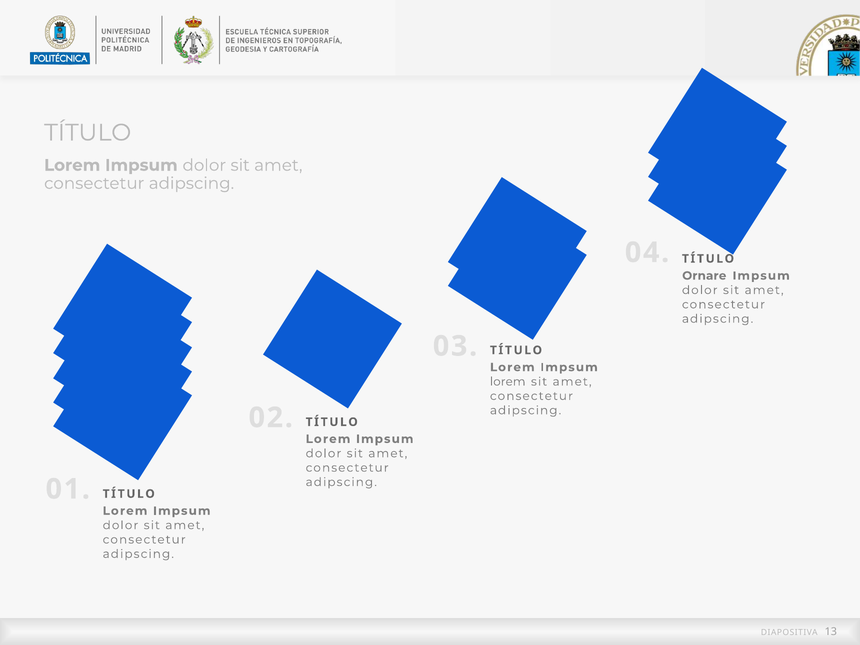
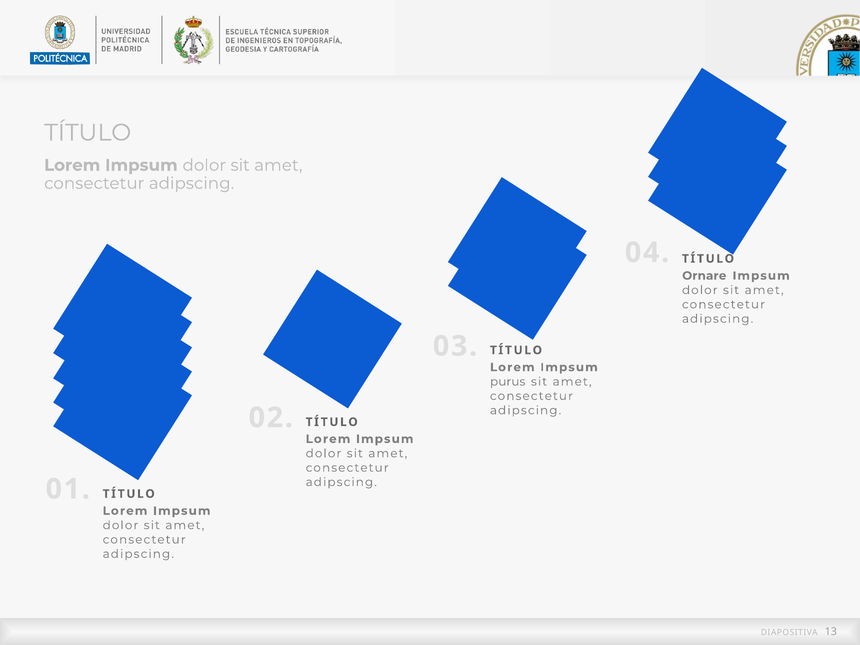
lorem: lorem -> purus (508, 382)
